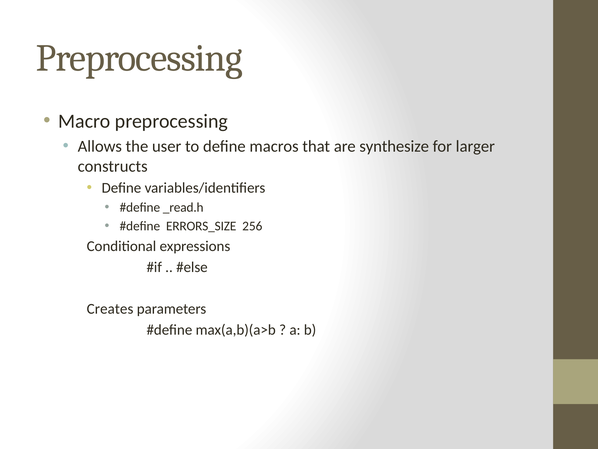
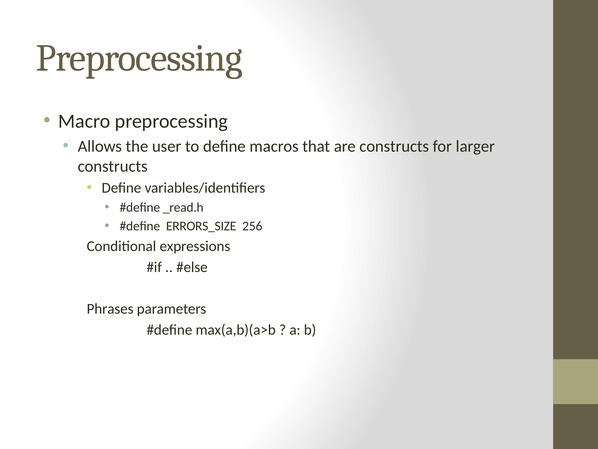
are synthesize: synthesize -> constructs (394, 146)
Creates: Creates -> Phrases (110, 309)
